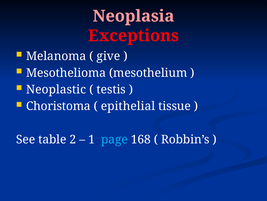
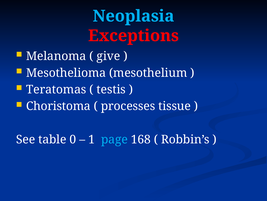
Neoplasia colour: pink -> light blue (133, 16)
Neoplastic: Neoplastic -> Teratomas (56, 89)
epithelial: epithelial -> processes (128, 106)
2: 2 -> 0 (73, 139)
